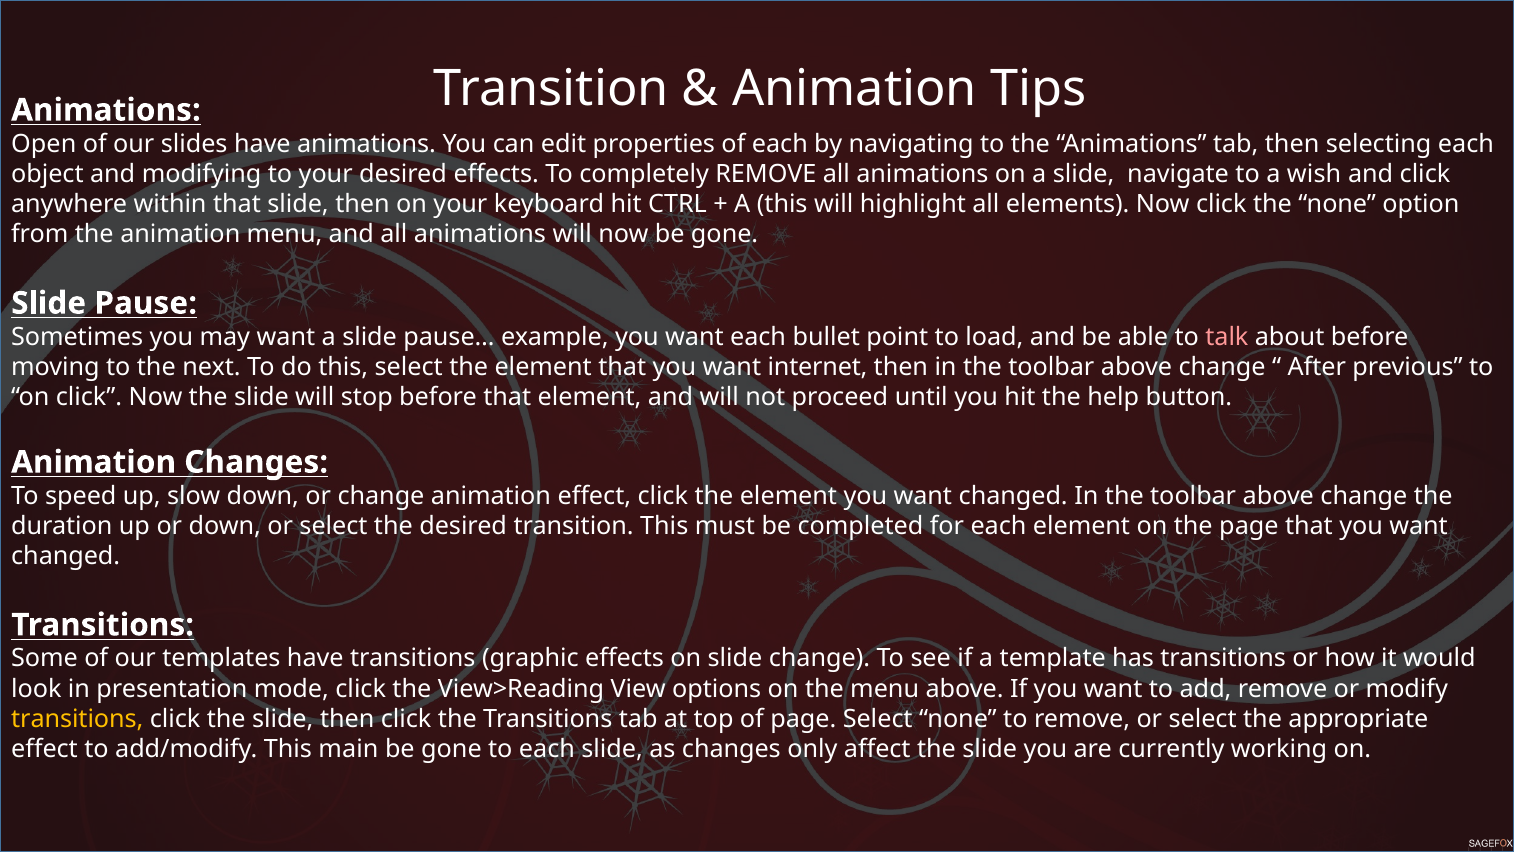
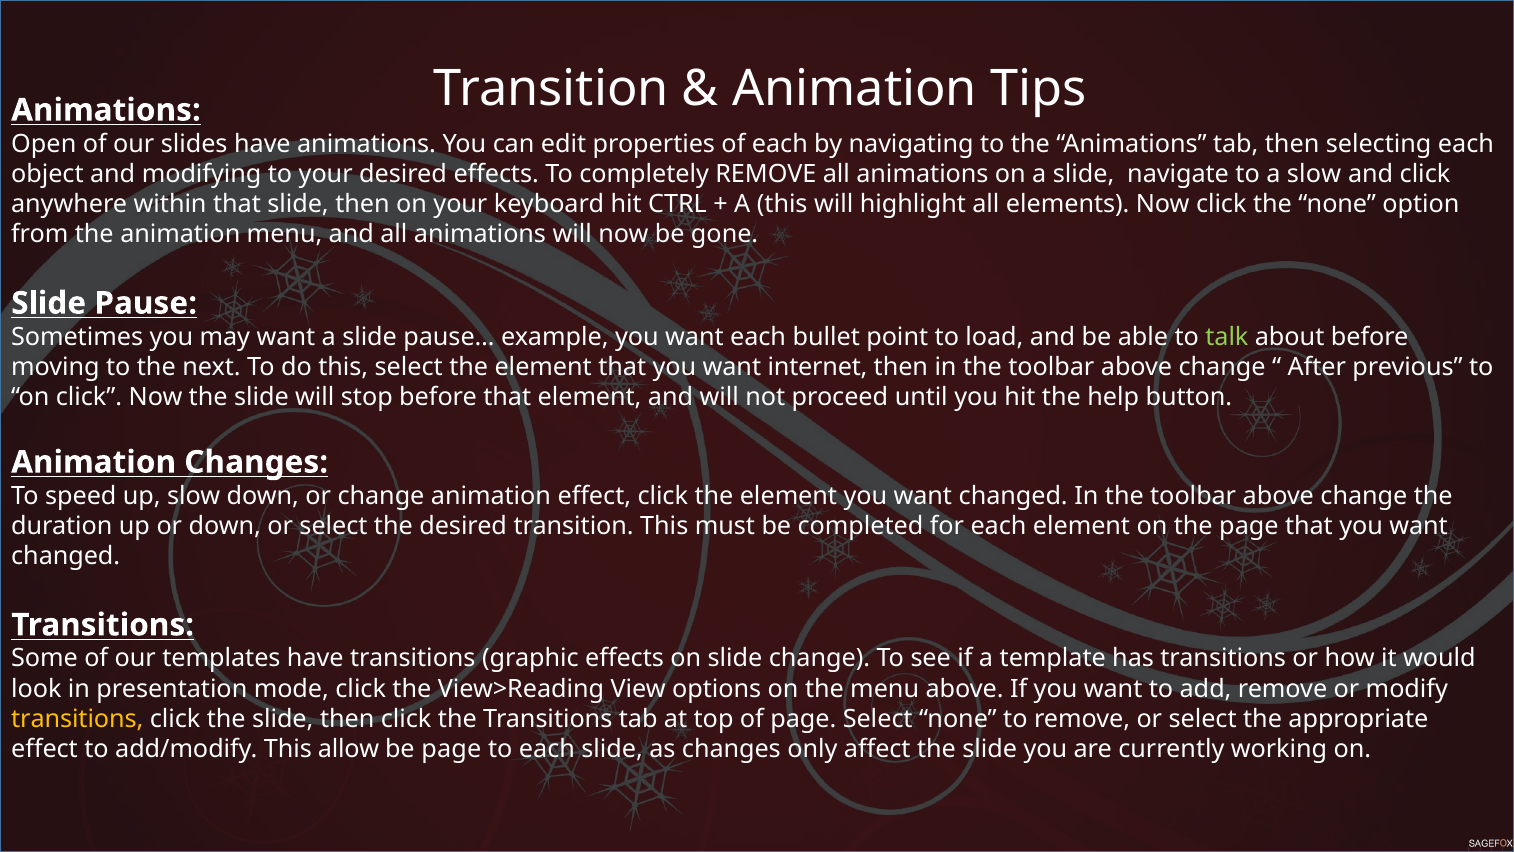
a wish: wish -> slow (1314, 174)
talk colour: pink -> light green (1227, 337)
main: main -> allow (349, 749)
gone: gone -> page (451, 749)
